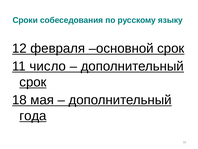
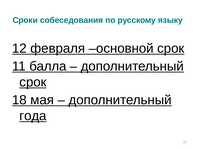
число: число -> балла (48, 66)
